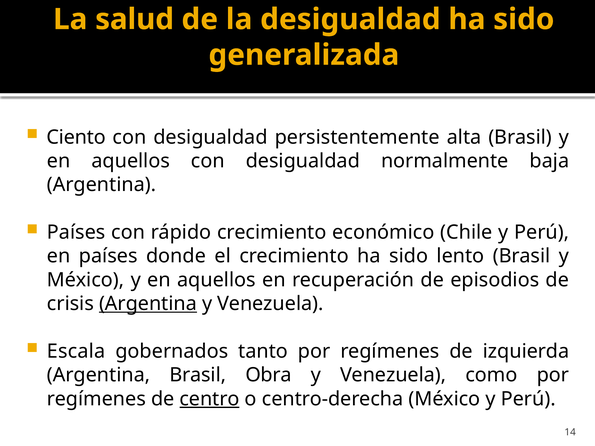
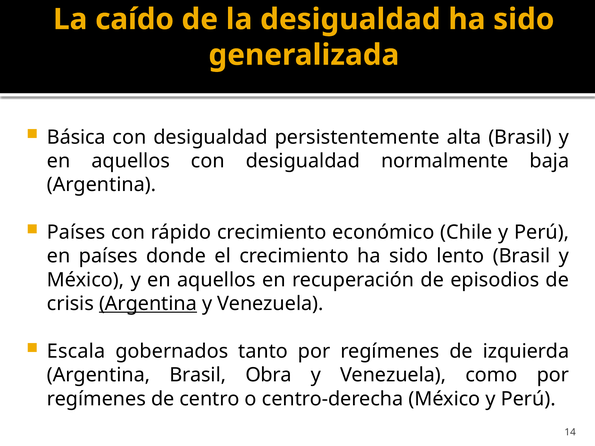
salud: salud -> caído (135, 19)
Ciento: Ciento -> Básica (76, 137)
centro underline: present -> none (210, 399)
